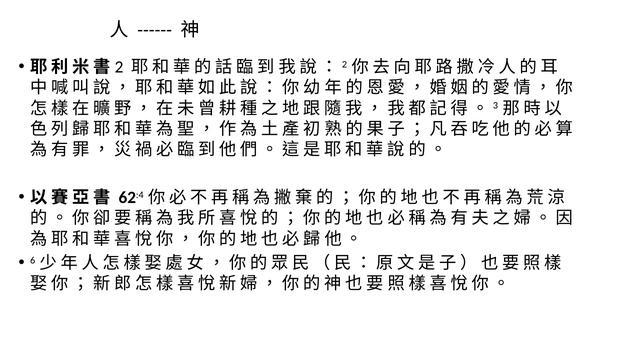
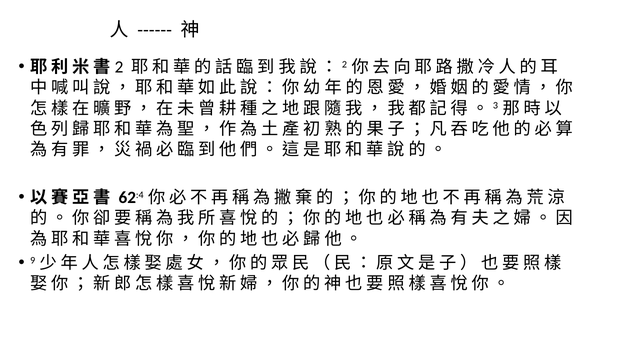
6: 6 -> 9 (33, 260)
